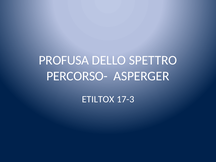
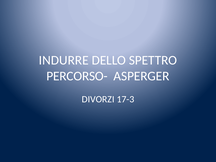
PROFUSA: PROFUSA -> INDURRE (64, 60)
ETILTOX: ETILTOX -> DIVORZI (98, 99)
